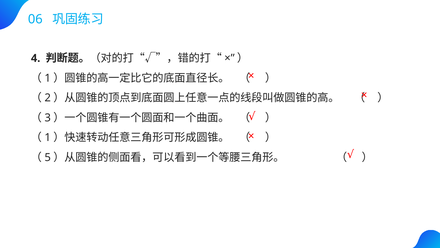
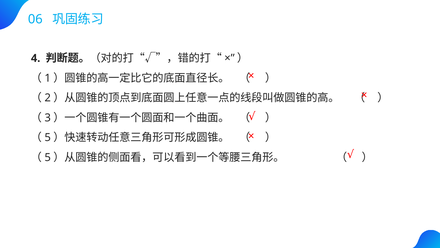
1: 1 -> 5 (48, 137)
